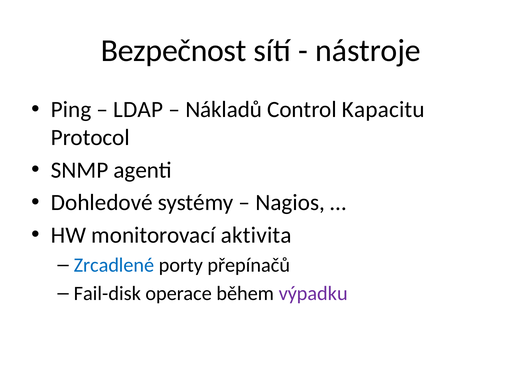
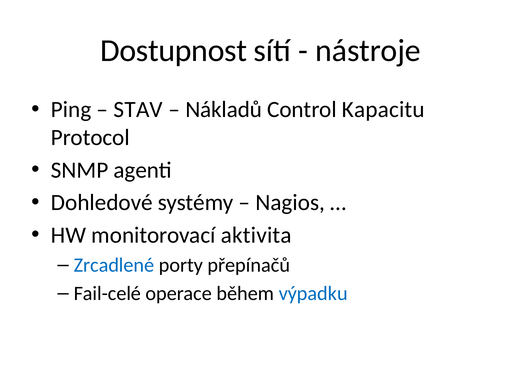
Bezpečnost: Bezpečnost -> Dostupnost (174, 51)
LDAP: LDAP -> STAV (138, 110)
Fail-disk: Fail-disk -> Fail-celé (107, 293)
výpadku colour: purple -> blue (313, 293)
